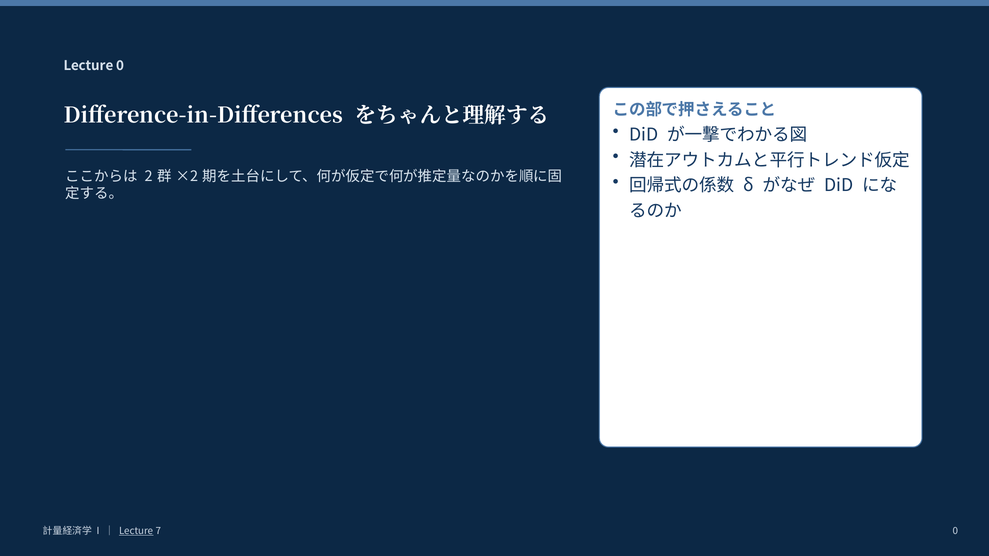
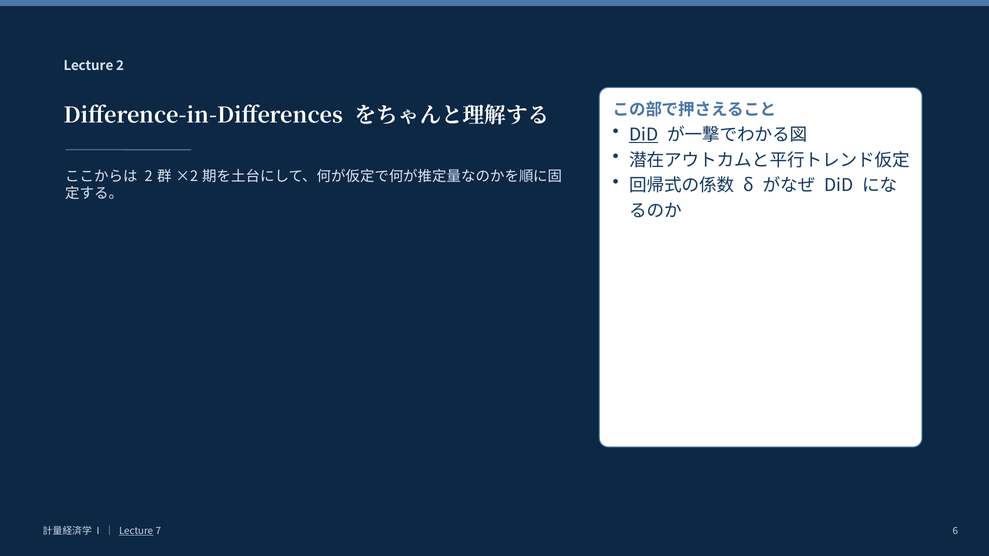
Lecture 0: 0 -> 2 (120, 66)
DiD underline: none -> present (644, 135)
7 0: 0 -> 6 (955, 531)
